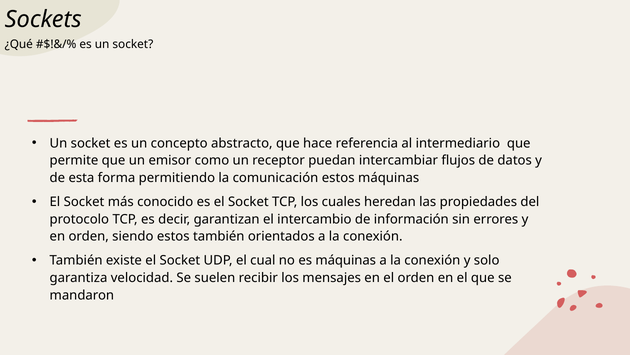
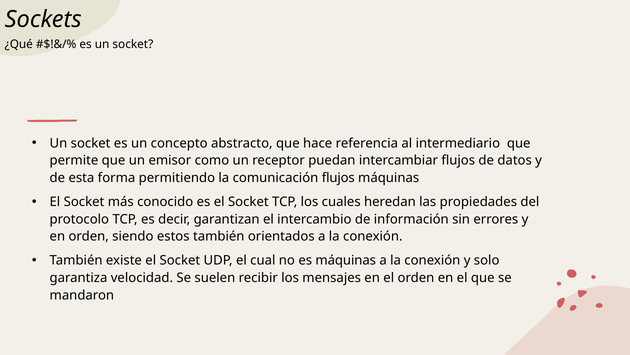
comunicación estos: estos -> flujos (338, 178)
